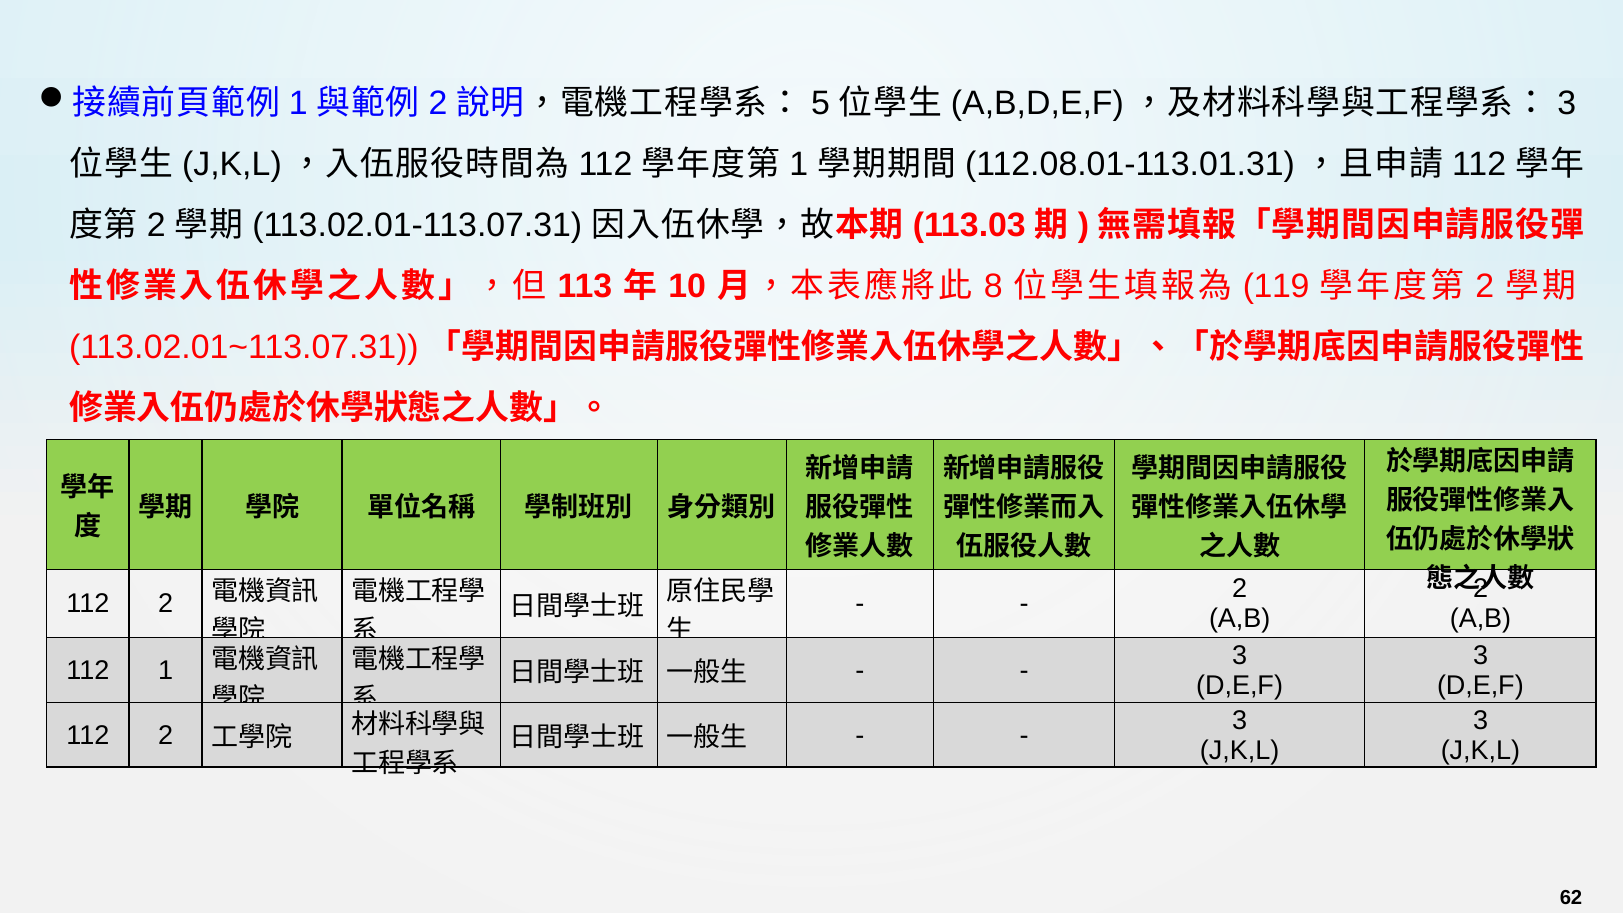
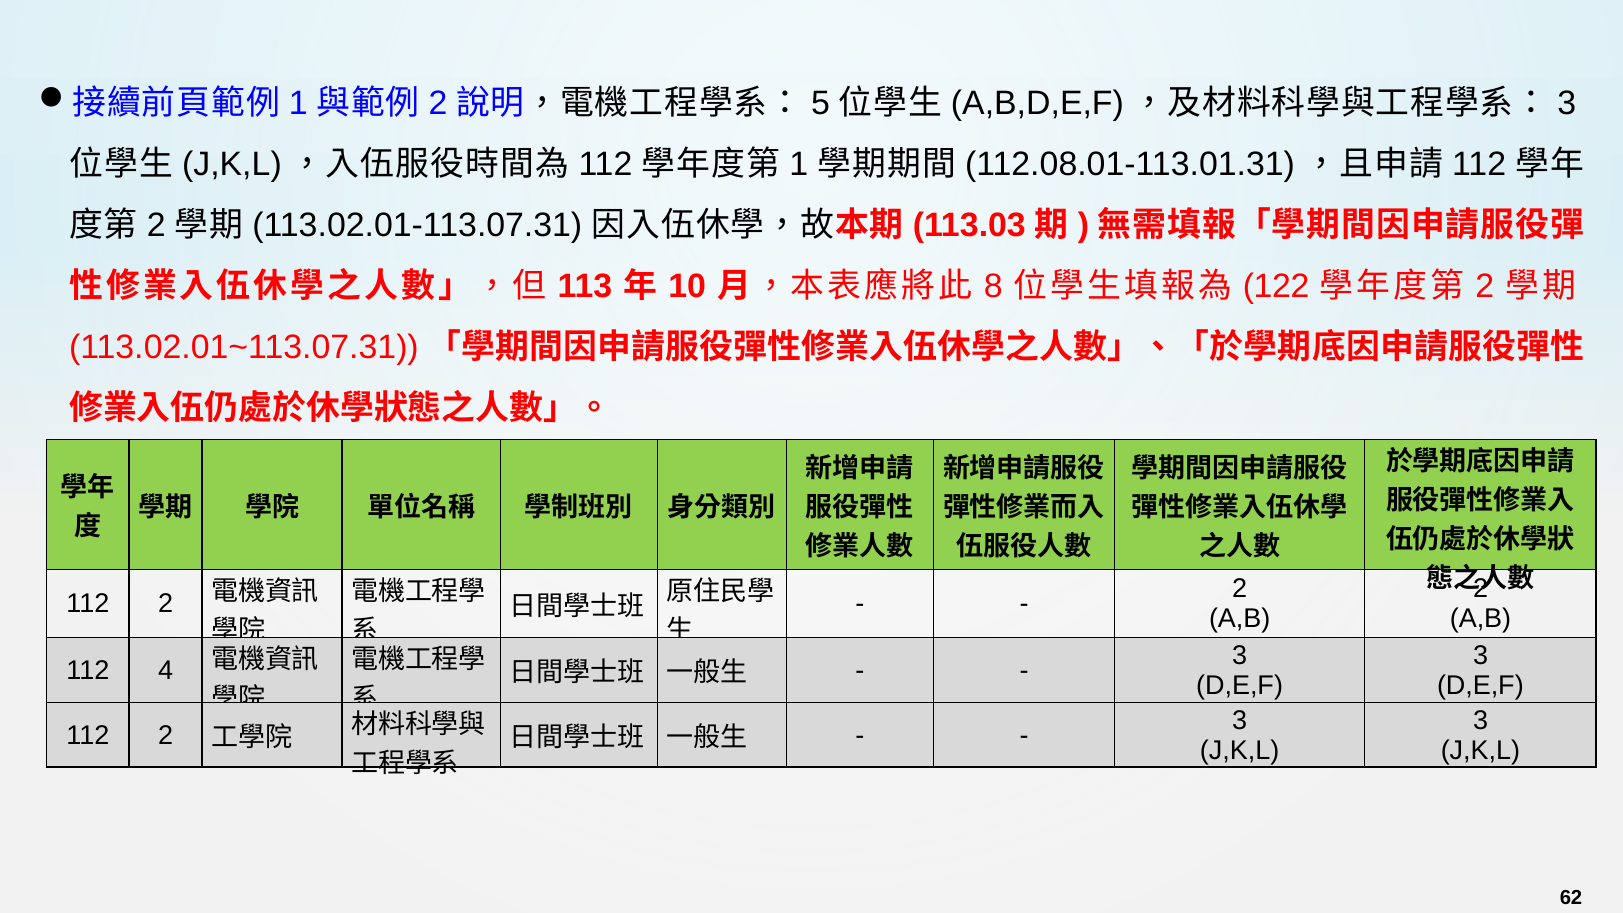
119: 119 -> 122 (1276, 286)
112 1: 1 -> 4 (166, 670)
